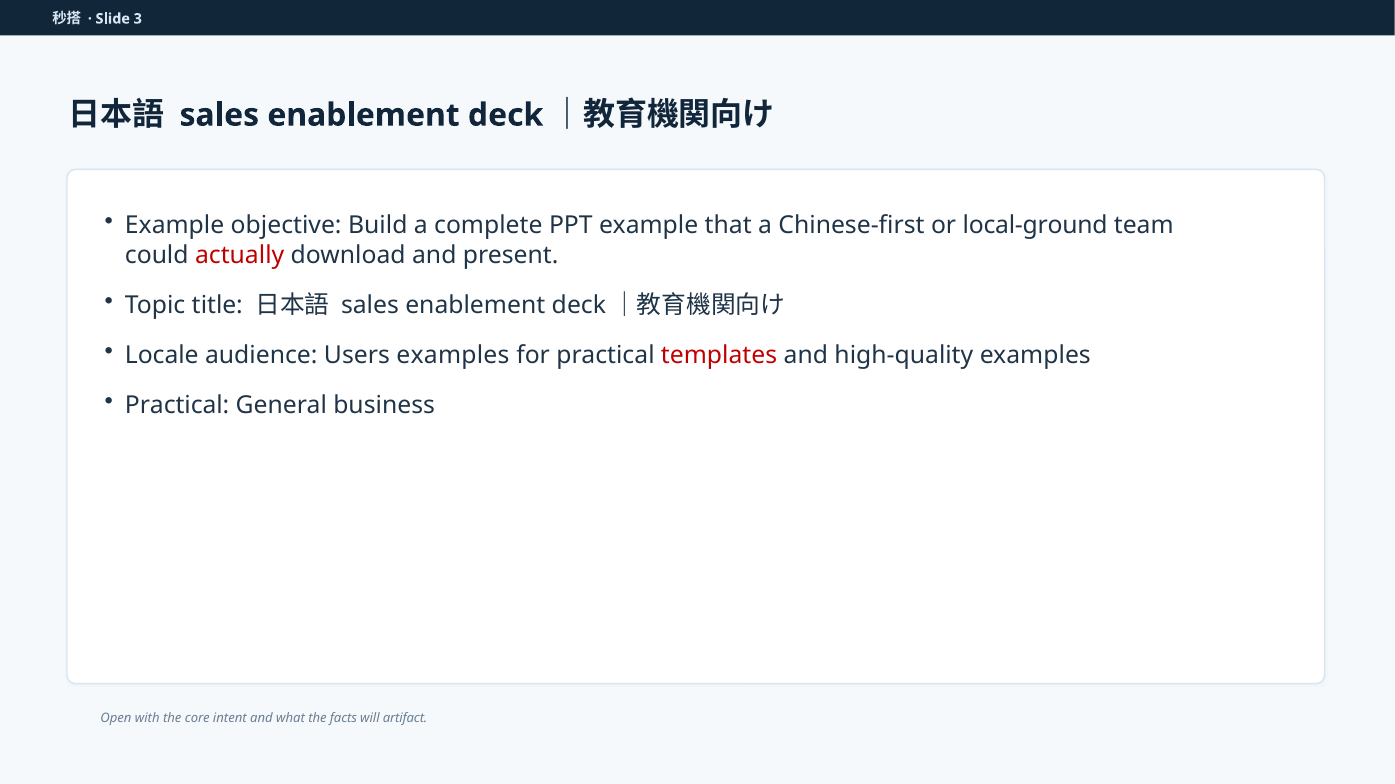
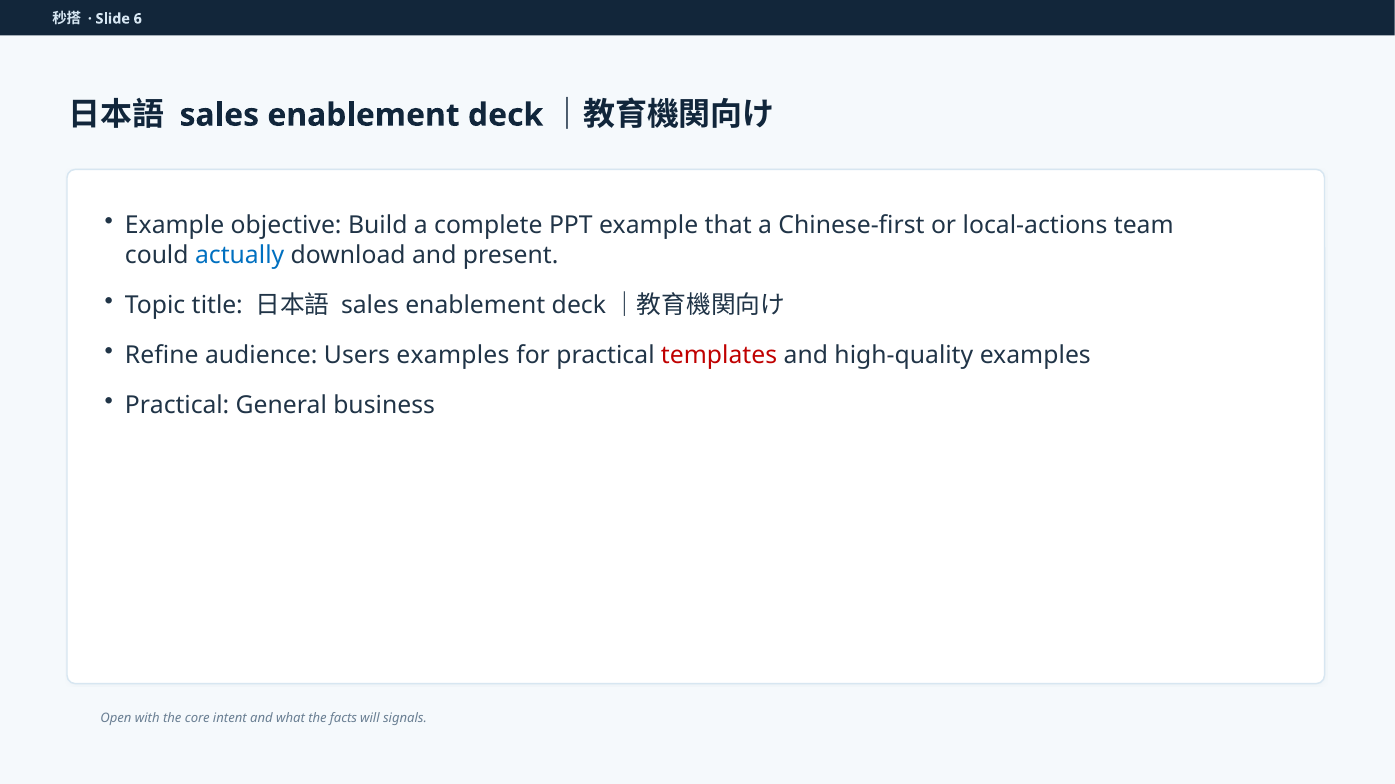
3: 3 -> 6 (138, 19)
local-ground: local-ground -> local-actions (1035, 226)
actually colour: red -> blue (240, 255)
Locale: Locale -> Refine (162, 355)
artifact: artifact -> signals (405, 719)
